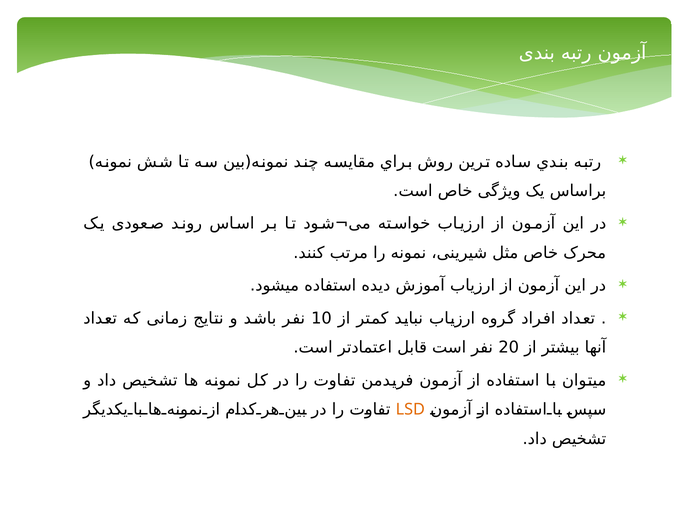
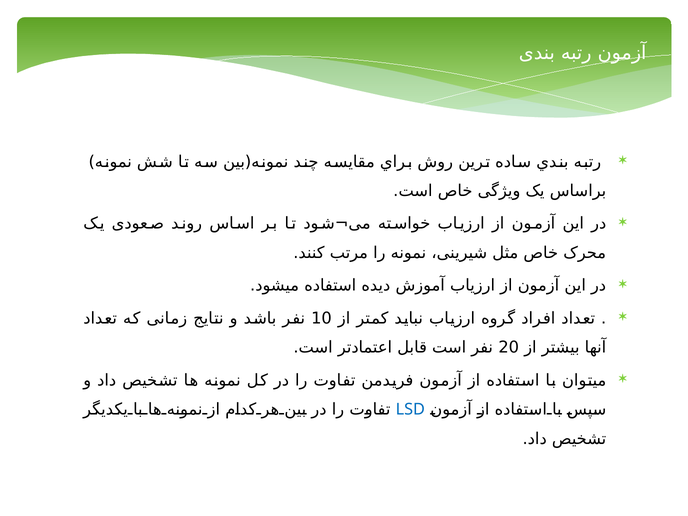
LSD colour: orange -> blue (410, 409)
